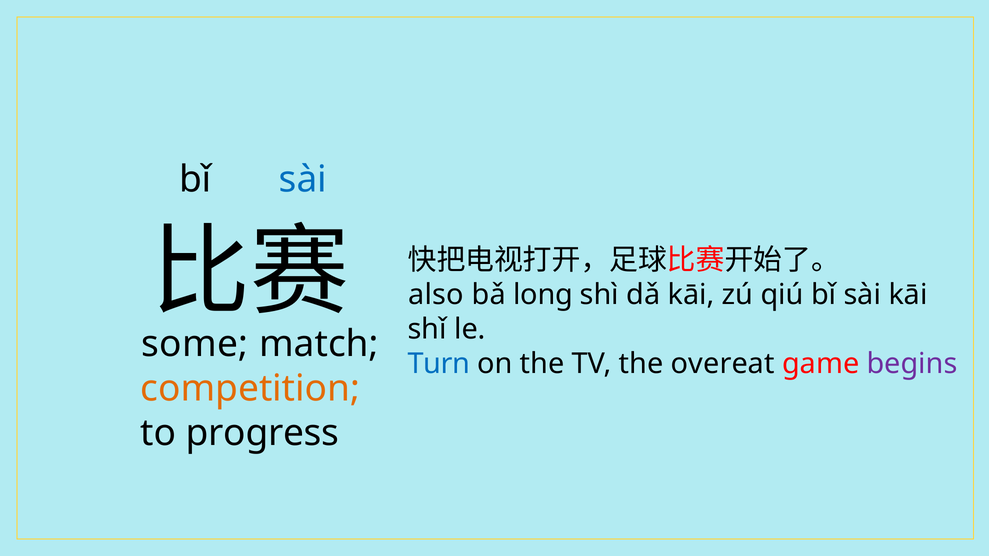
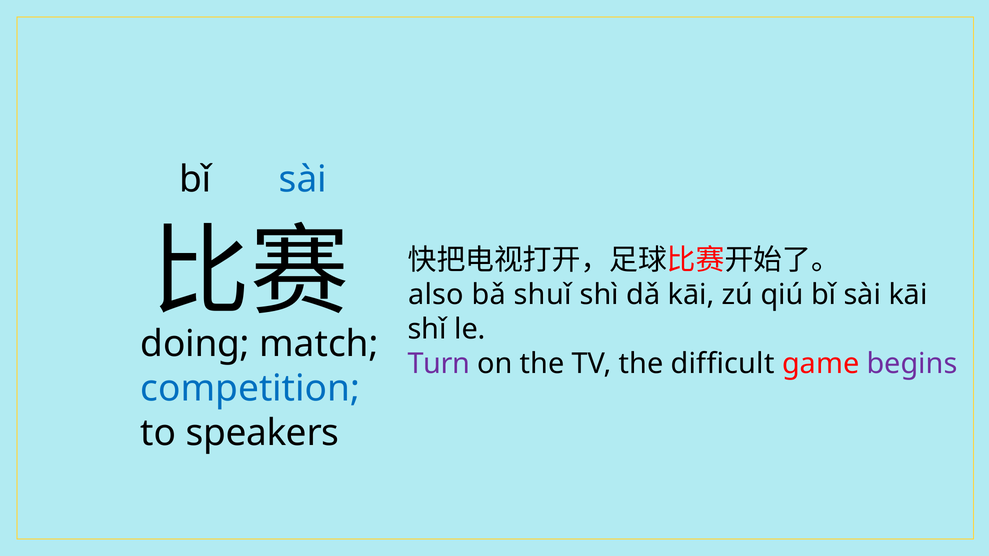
long: long -> shuǐ (543, 295)
some: some -> doing (195, 344)
Turn colour: blue -> purple (439, 364)
overeat: overeat -> difficult (723, 364)
competition colour: orange -> blue (250, 389)
progress: progress -> speakers (262, 433)
